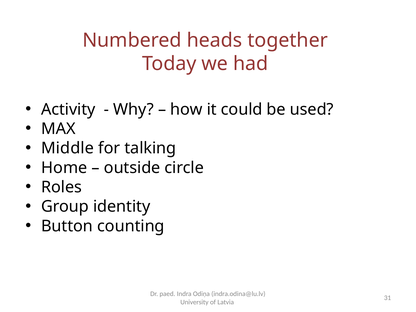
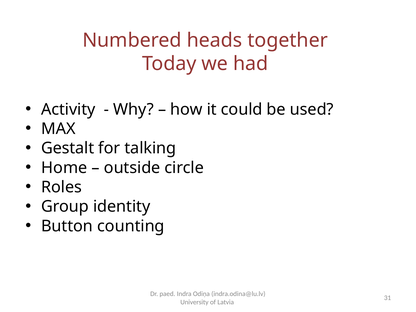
Middle: Middle -> Gestalt (68, 148)
